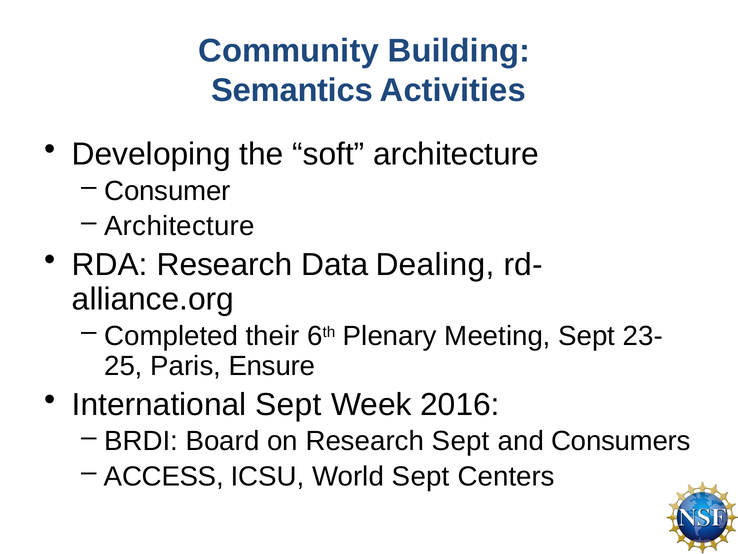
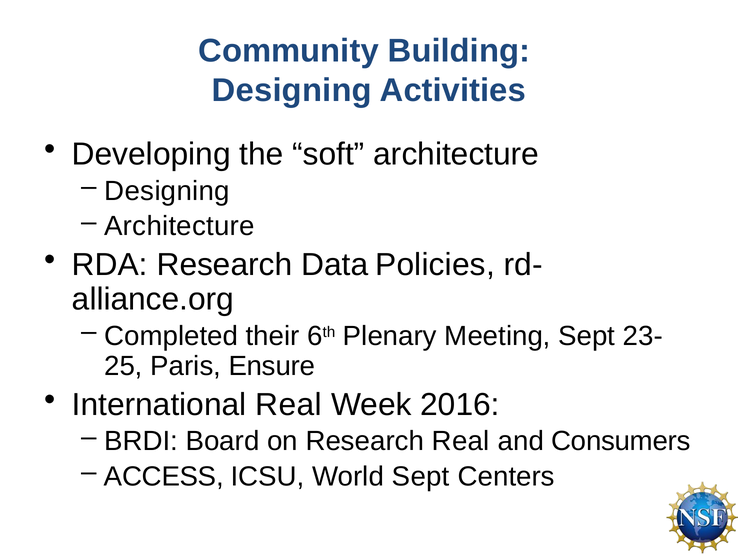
Semantics: Semantics -> Designing (292, 90)
Consumer: Consumer -> Designing (167, 191)
Dealing: Dealing -> Policies (435, 265)
International Sept: Sept -> Real (289, 404)
Research Sept: Sept -> Real (461, 441)
